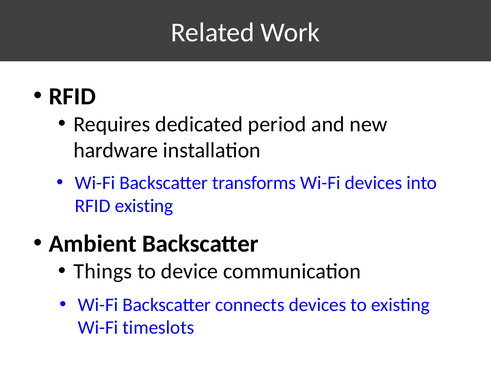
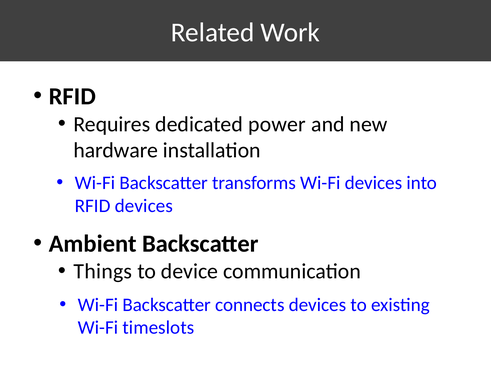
period: period -> power (277, 124)
RFID existing: existing -> devices (144, 206)
